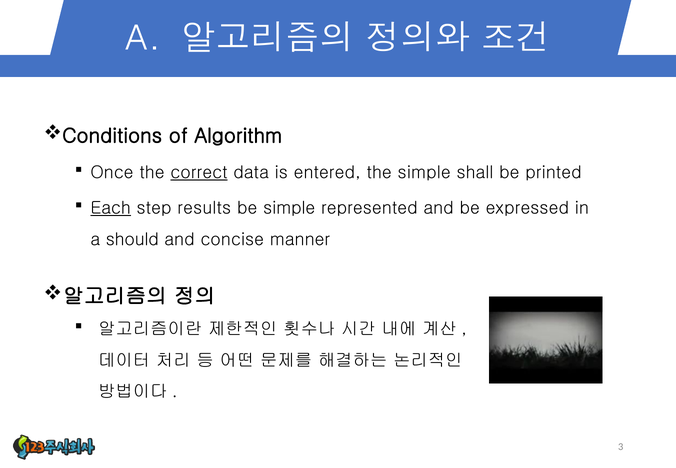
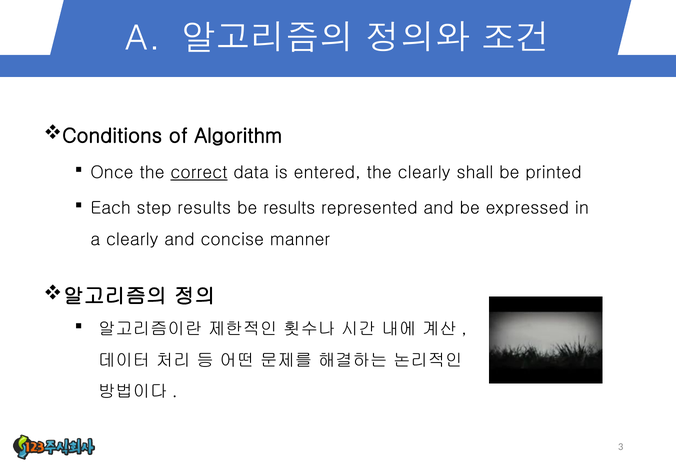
the simple: simple -> clearly (424, 173)
Each underline: present -> none (111, 208)
be simple: simple -> results (289, 208)
a should: should -> clearly (132, 239)
